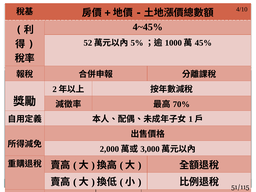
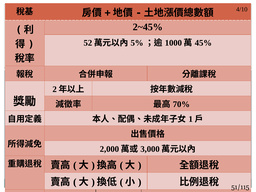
4~45%: 4~45% -> 2~45% (148, 27)
